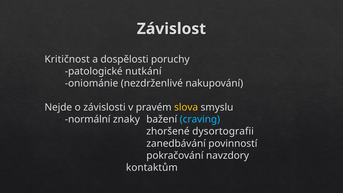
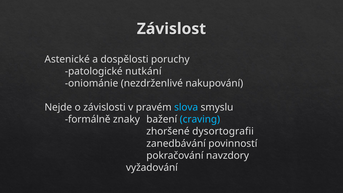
Kritičnost: Kritičnost -> Astenické (67, 59)
slova colour: yellow -> light blue (186, 107)
normální: normální -> formálně (88, 119)
kontaktům: kontaktům -> vyžadování (152, 167)
